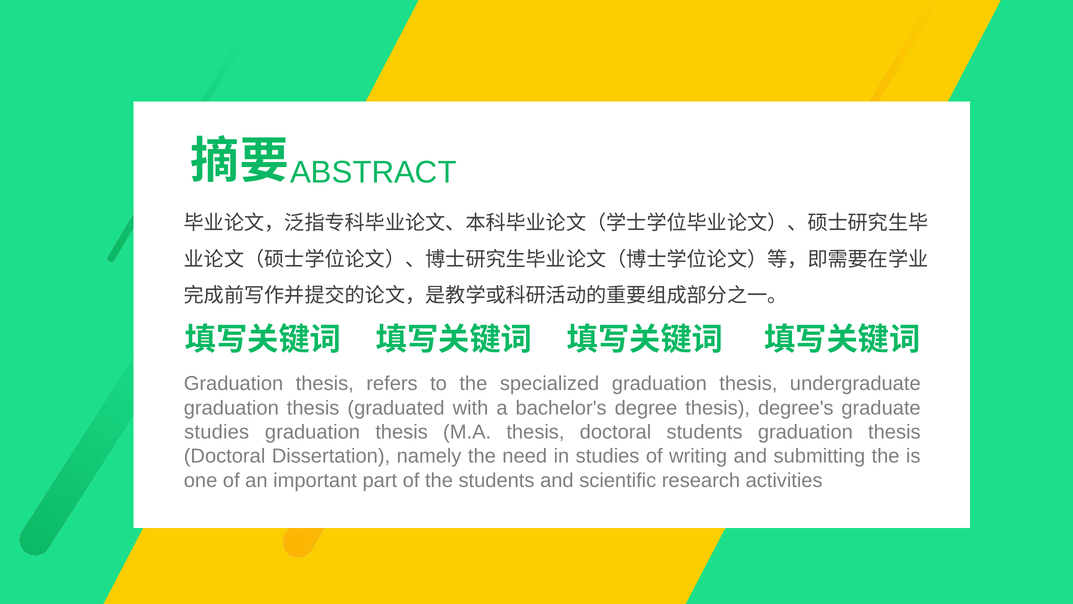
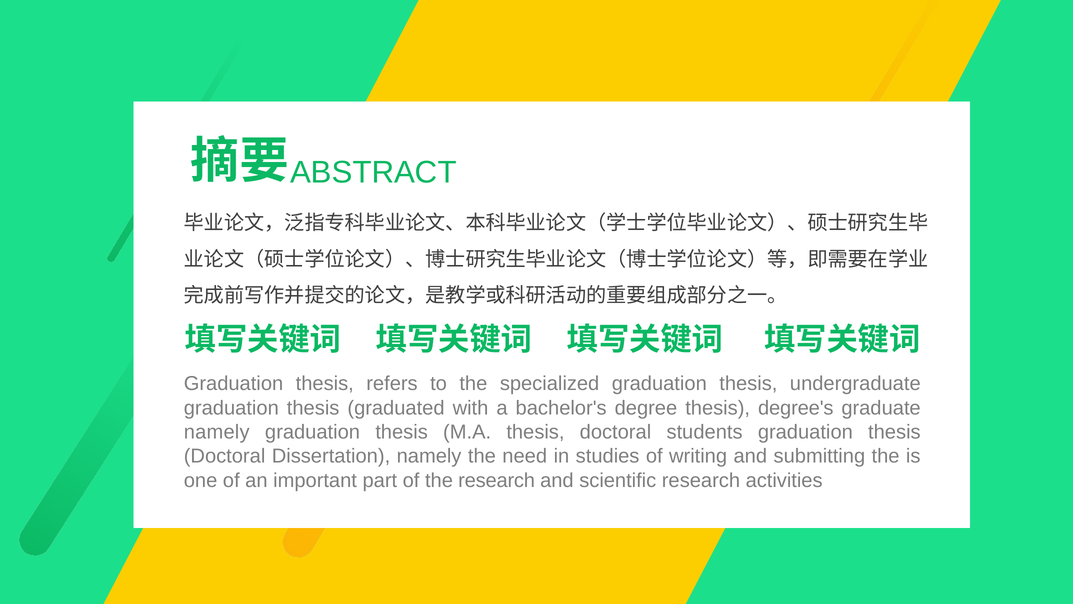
studies: studies -> namely (217, 432)
the students: students -> research (497, 480)
